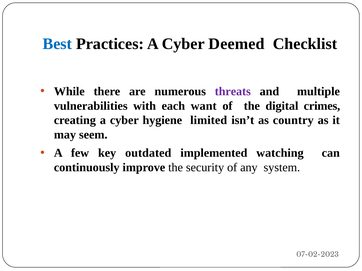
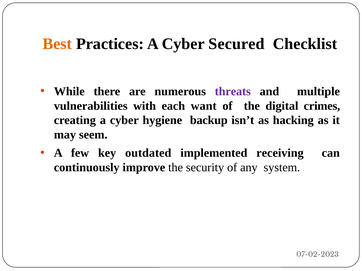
Best colour: blue -> orange (57, 44)
Deemed: Deemed -> Secured (237, 44)
limited: limited -> backup (209, 120)
country: country -> hacking (293, 120)
watching: watching -> receiving (280, 153)
